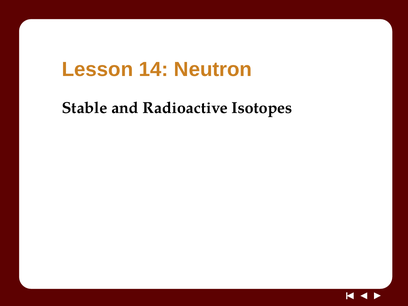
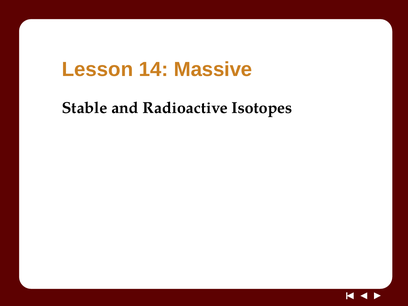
Neutron: Neutron -> Massive (213, 69)
